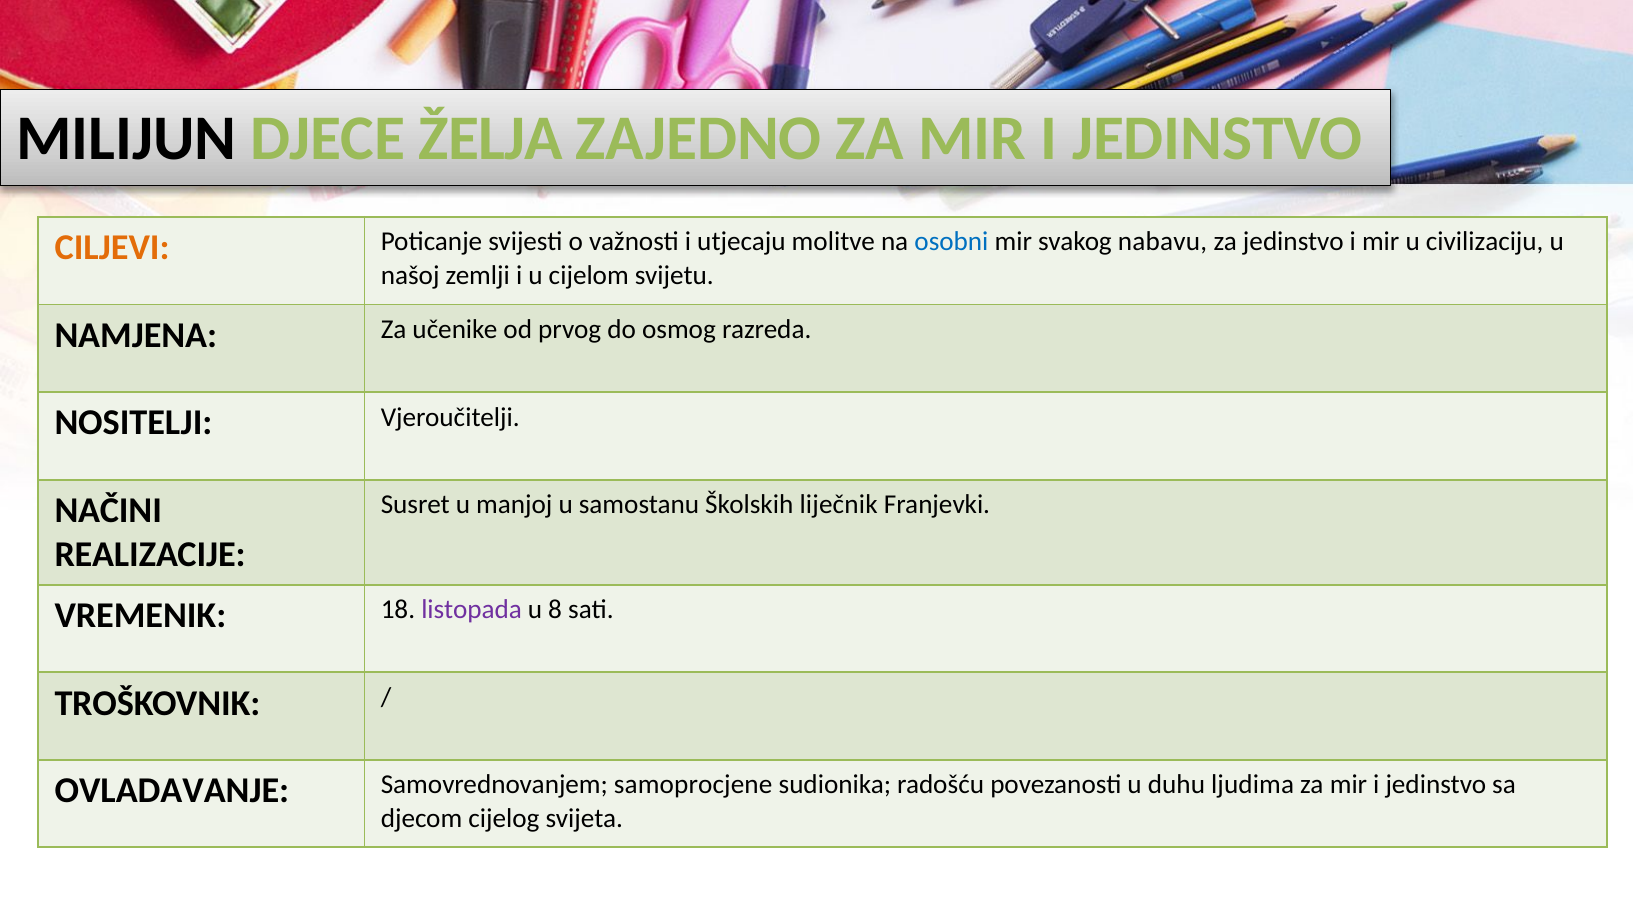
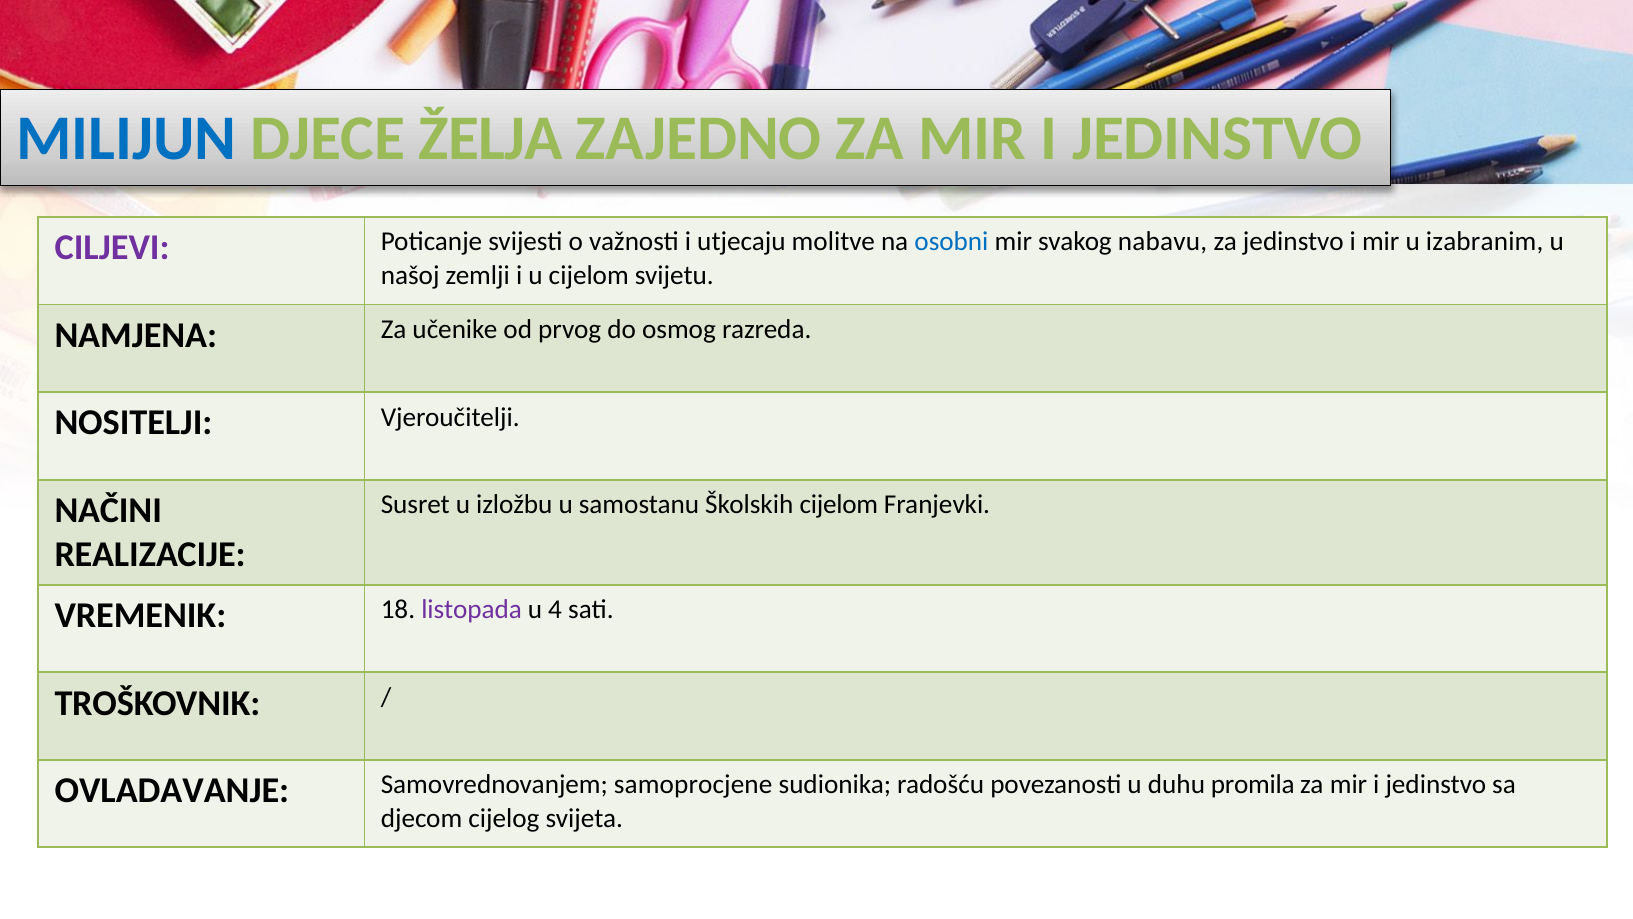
MILIJUN colour: black -> blue (126, 138)
CILJEVI colour: orange -> purple (112, 248)
civilizaciju: civilizaciju -> izabranim (1485, 242)
manjoj: manjoj -> izložbu (514, 504)
Školskih liječnik: liječnik -> cijelom (839, 504)
8: 8 -> 4 (555, 610)
ljudima: ljudima -> promila (1253, 785)
